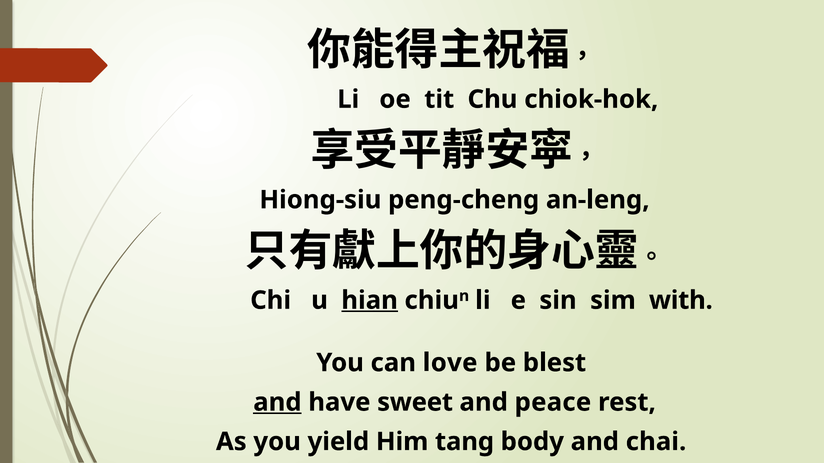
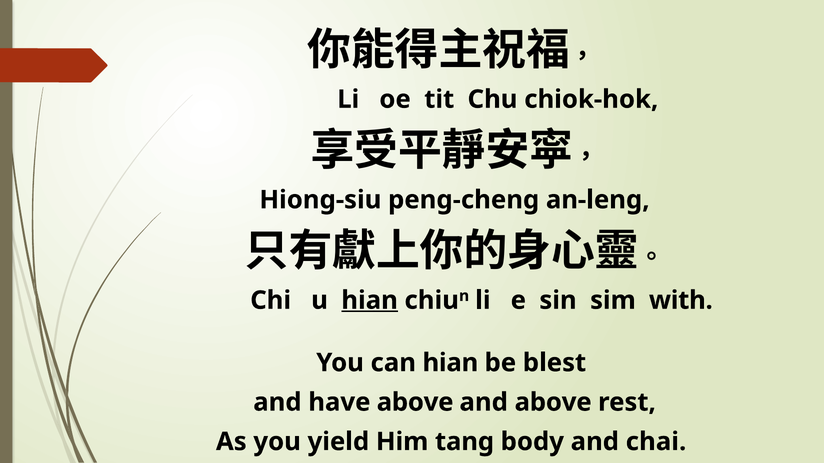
can love: love -> hian (450, 363)
and underline: present -> none (277, 403)
have sweet: sweet -> above (415, 403)
and peace: peace -> above (553, 403)
